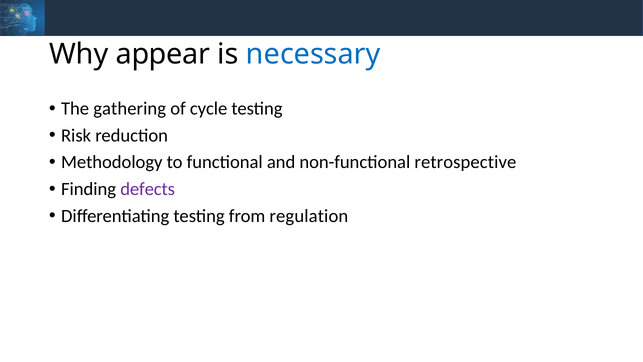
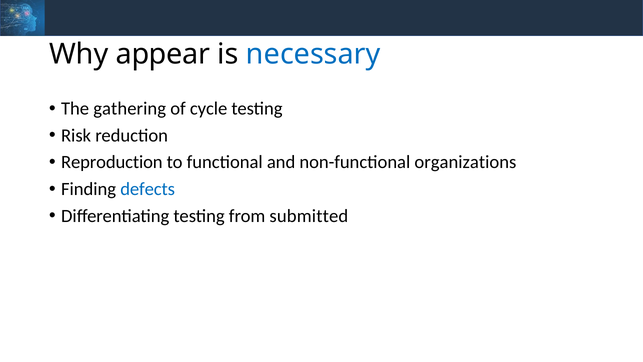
Methodology: Methodology -> Reproduction (112, 162)
retrospective: retrospective -> organizations (465, 162)
defects colour: purple -> blue (148, 189)
regulation: regulation -> submitted (309, 216)
